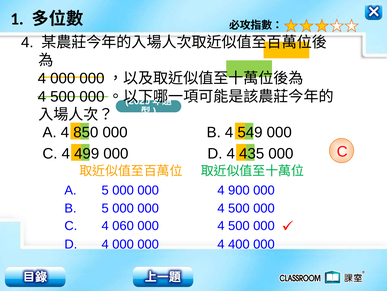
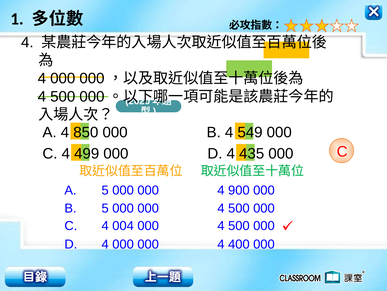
060: 060 -> 004 (123, 225)
